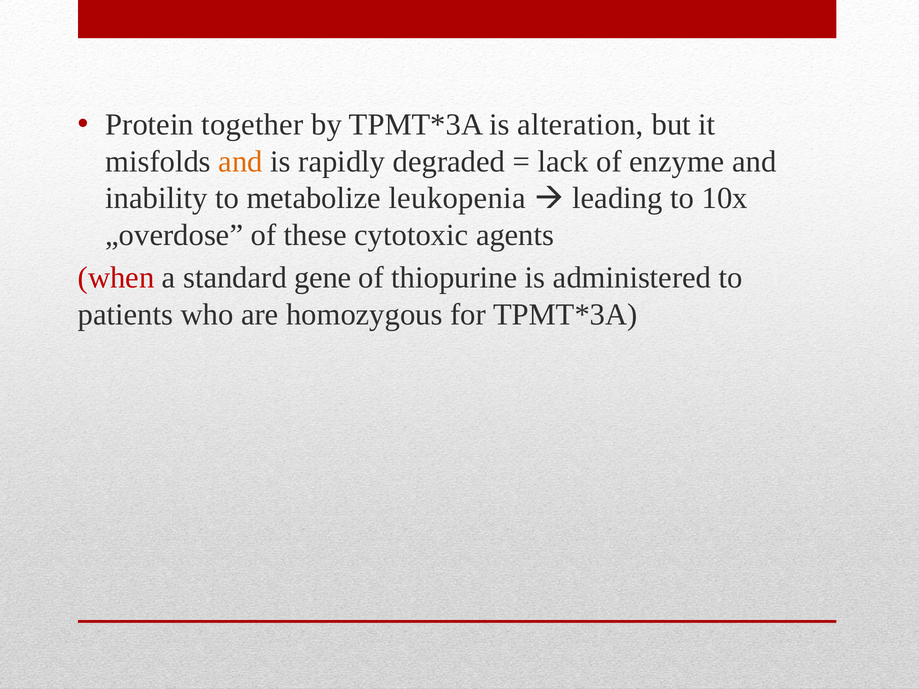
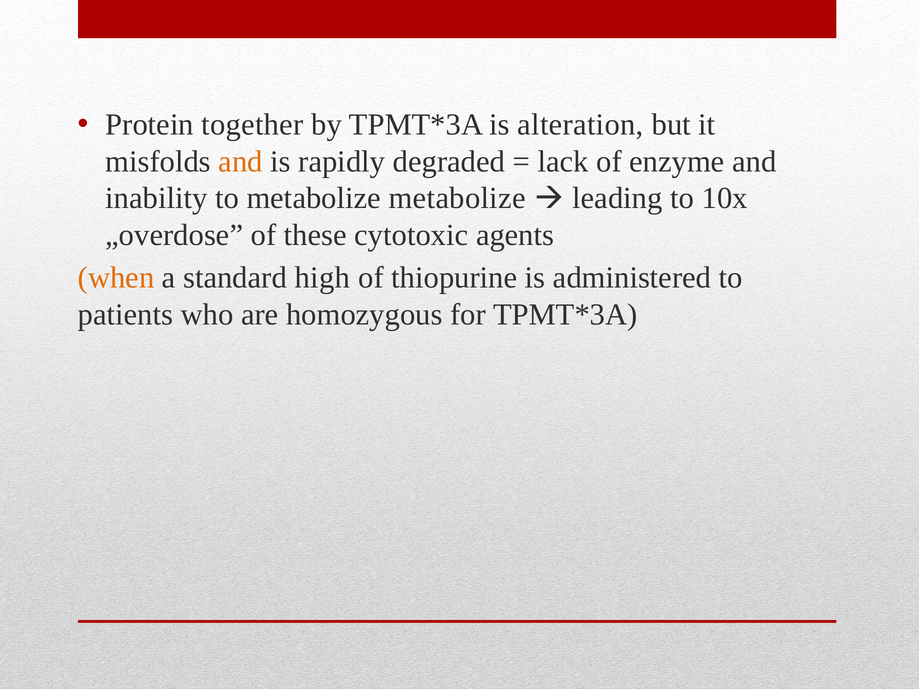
metabolize leukopenia: leukopenia -> metabolize (457, 198)
when colour: red -> orange (116, 278)
gene: gene -> high (322, 278)
